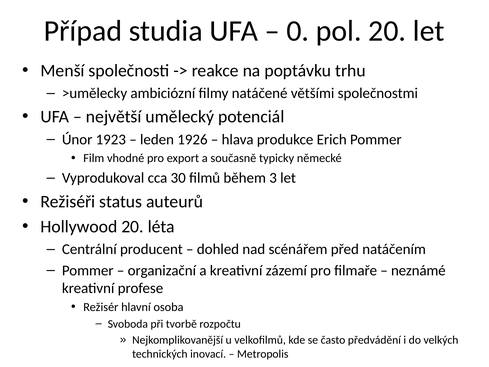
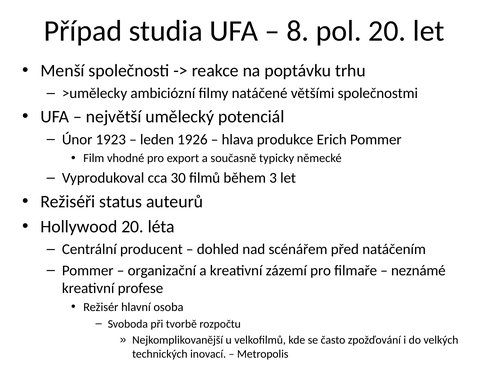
0: 0 -> 8 (298, 31)
předvádění: předvádění -> zpožďování (374, 340)
